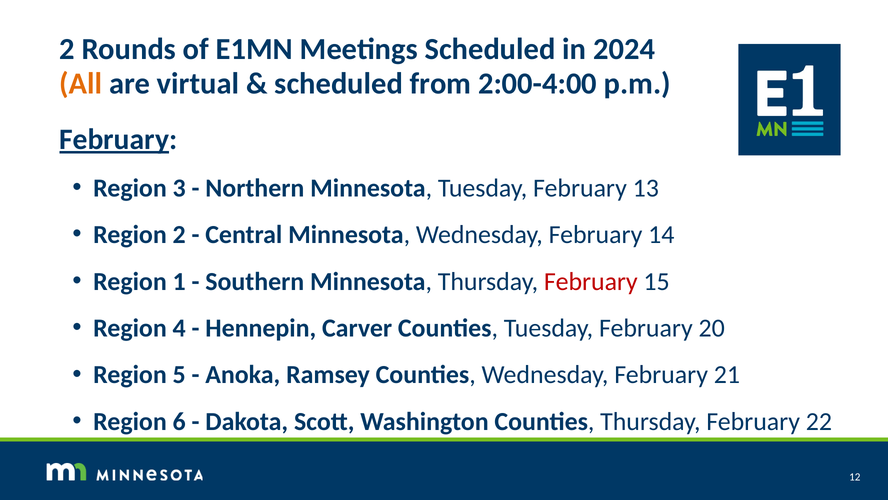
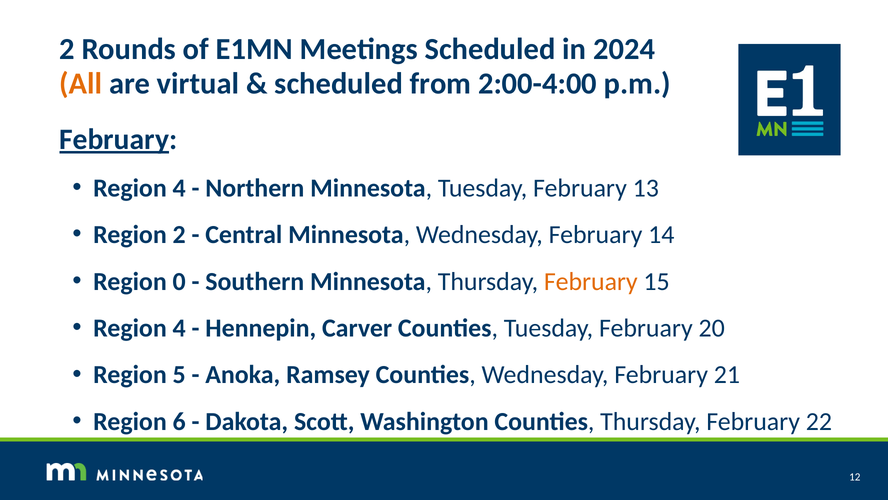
3: 3 -> 4 (179, 188)
1: 1 -> 0 (179, 281)
February colour: red -> orange (591, 281)
